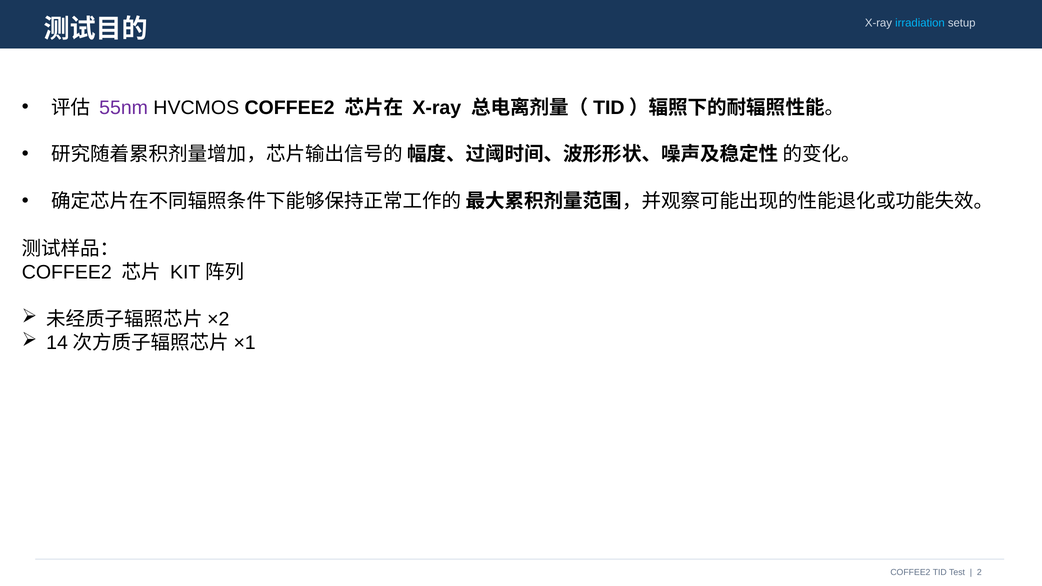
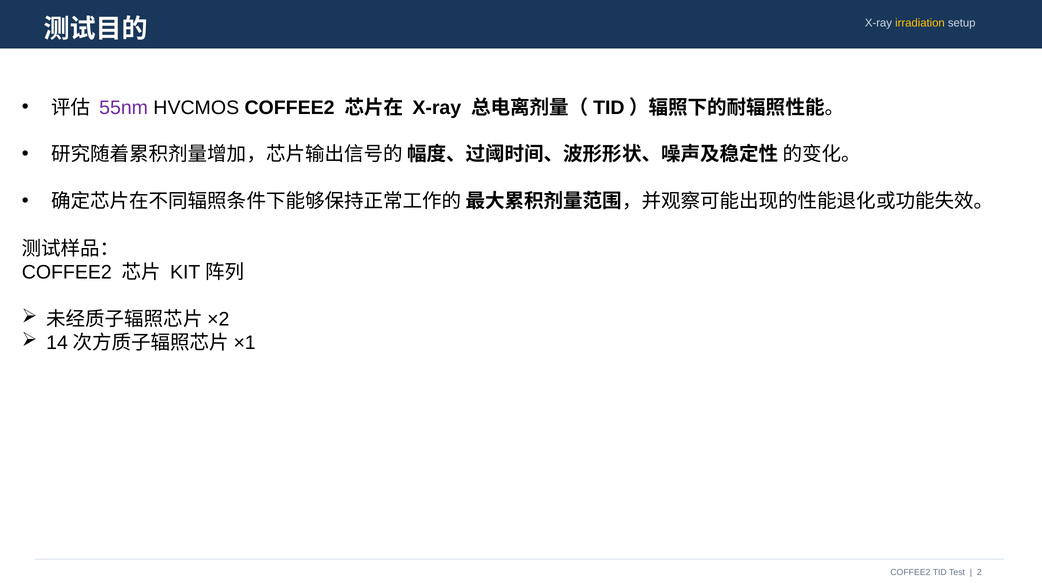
irradiation colour: light blue -> yellow (920, 23)
